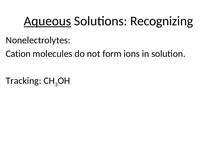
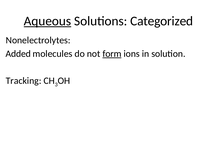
Recognizing: Recognizing -> Categorized (162, 21)
Cation: Cation -> Added (18, 54)
form underline: none -> present (112, 54)
